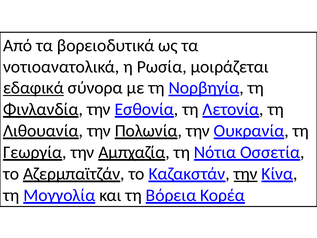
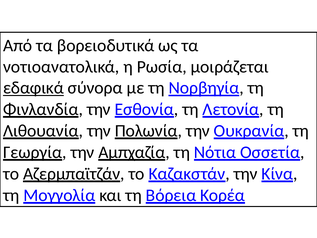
την underline: present -> none (246, 174)
